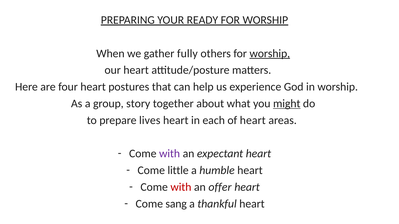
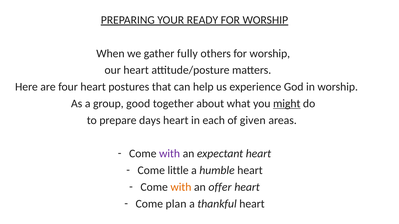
worship underline: present -> none (270, 54)
story: story -> good (138, 104)
lives: lives -> days (150, 120)
of heart: heart -> given (253, 120)
with colour: red -> orange (181, 187)
sang: sang -> plan (176, 204)
